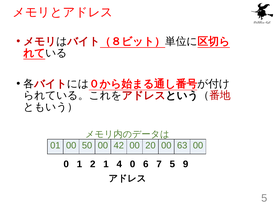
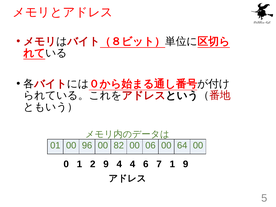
50: 50 -> 96 (87, 146)
42: 42 -> 82 (119, 146)
20: 20 -> 06 (150, 146)
63: 63 -> 64 (182, 146)
2 1: 1 -> 9 (106, 164)
4 0: 0 -> 4 (133, 164)
7 5: 5 -> 1 (172, 164)
